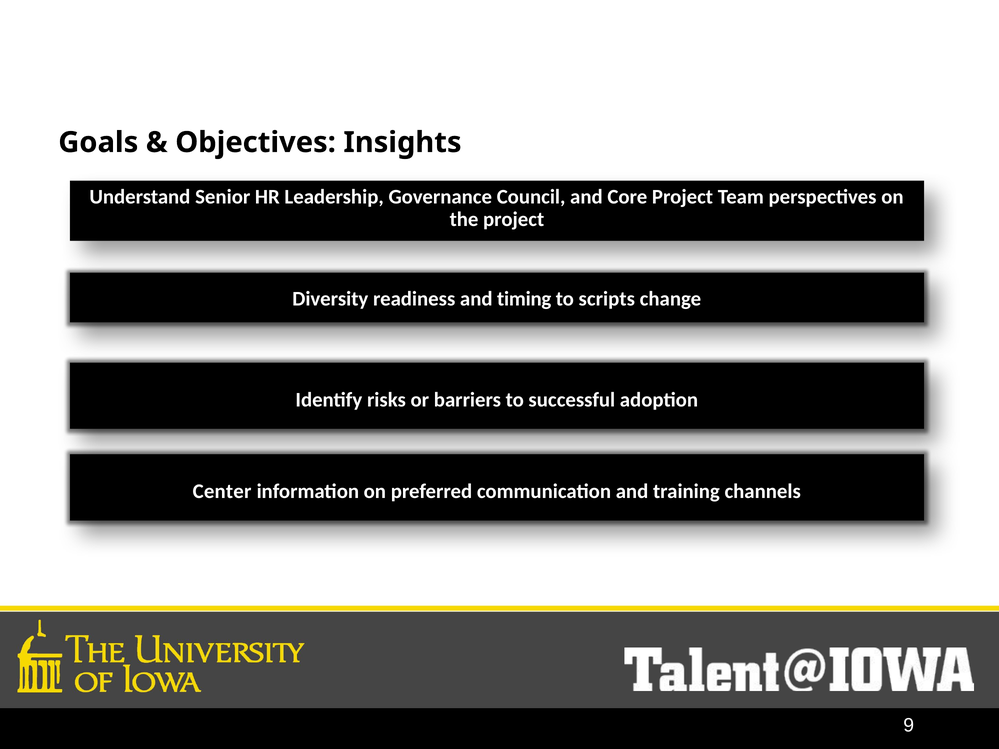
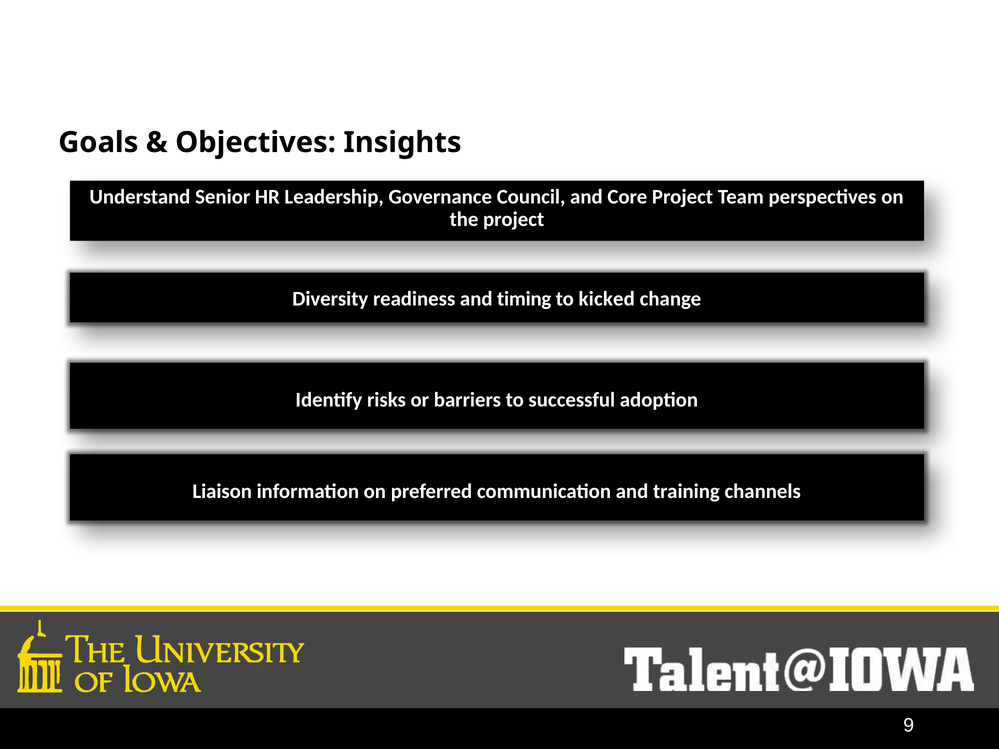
scripts: scripts -> kicked (607, 299)
Center: Center -> Liaison (222, 492)
